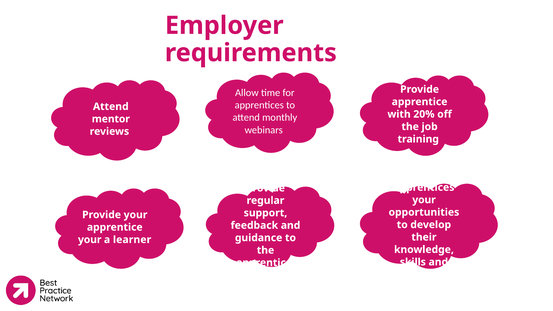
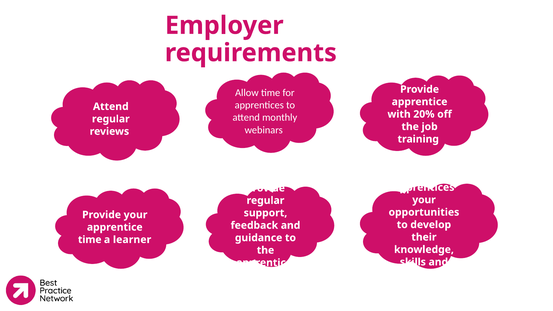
mentor: mentor -> regular (111, 119)
your: your -> time (90, 240)
